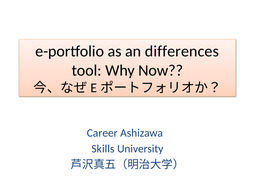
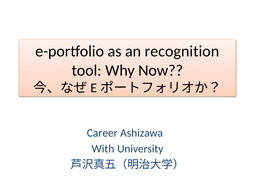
differences: differences -> recognition (182, 51)
Skills: Skills -> With (103, 149)
